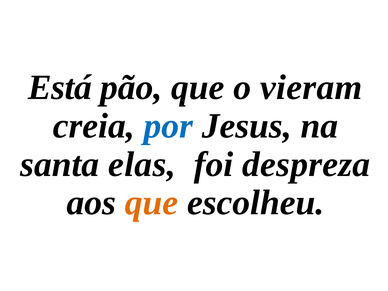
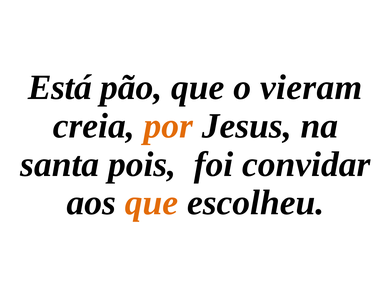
por colour: blue -> orange (168, 126)
elas: elas -> pois (142, 164)
despreza: despreza -> convidar (306, 164)
